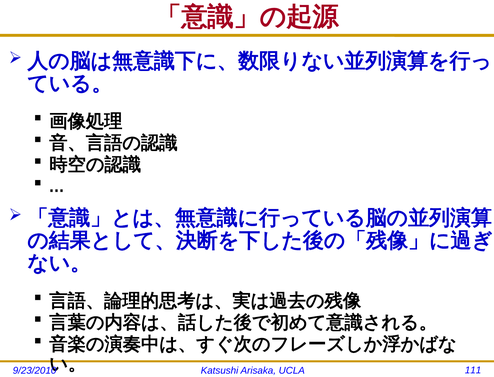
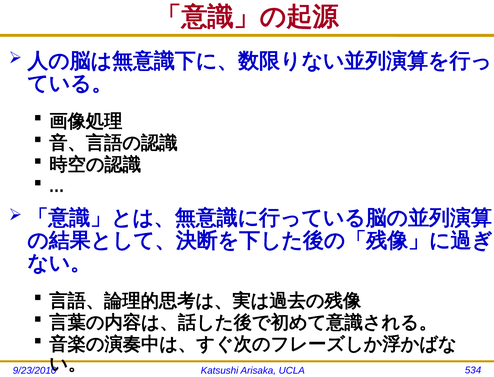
111: 111 -> 534 (473, 370)
